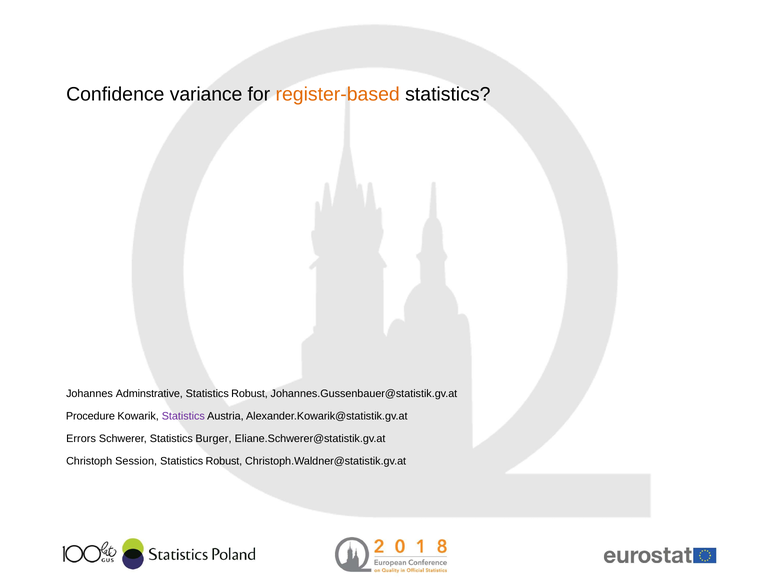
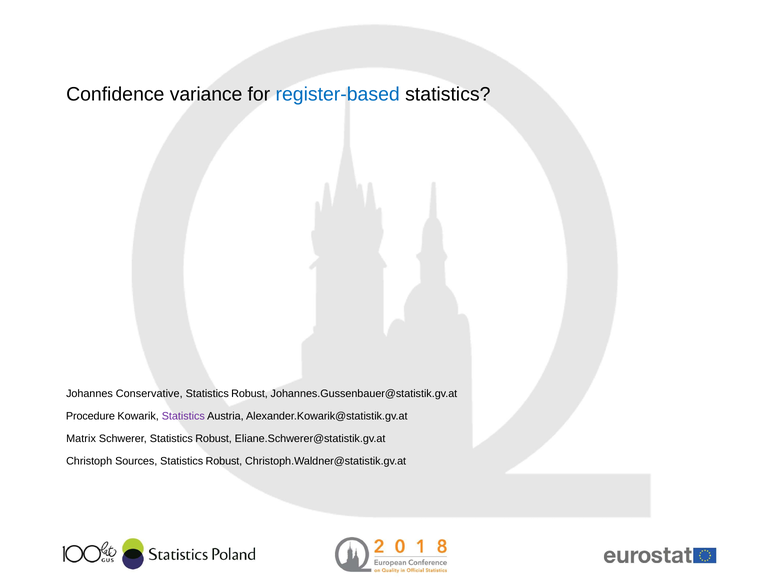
register-based colour: orange -> blue (338, 94)
Adminstrative: Adminstrative -> Conservative (149, 394)
Errors: Errors -> Matrix (81, 439)
Schwerer Statistics Burger: Burger -> Robust (214, 439)
Session: Session -> Sources (136, 461)
